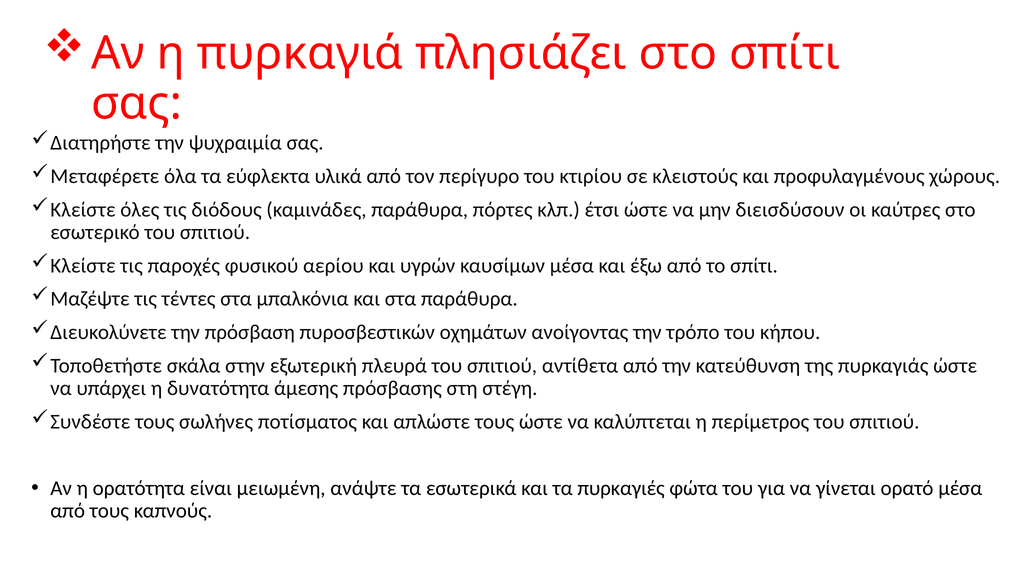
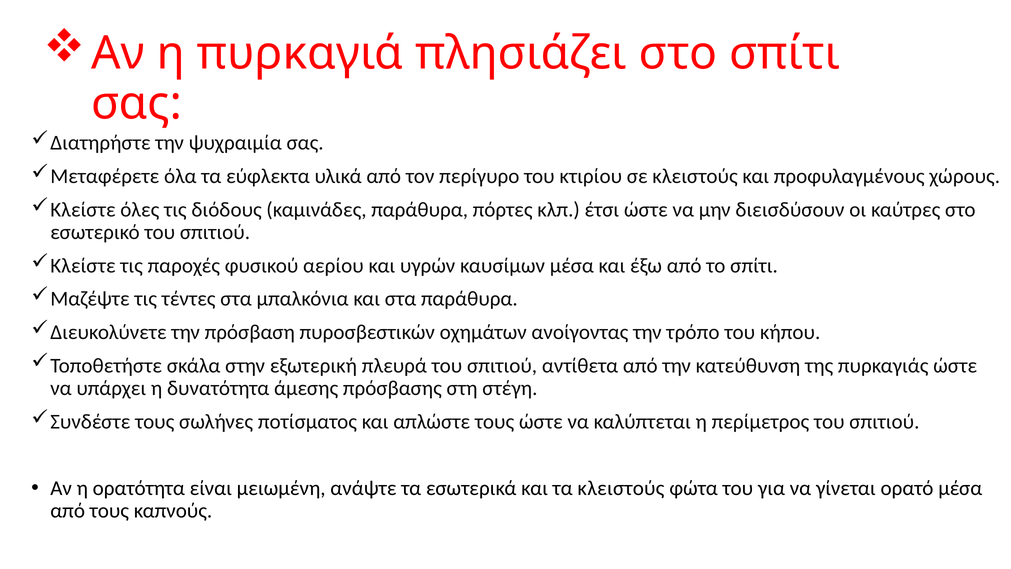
τα πυρκαγιές: πυρκαγιές -> κλειστούς (621, 488)
